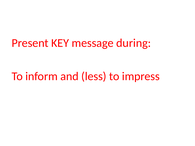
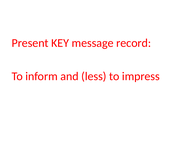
during: during -> record (134, 43)
